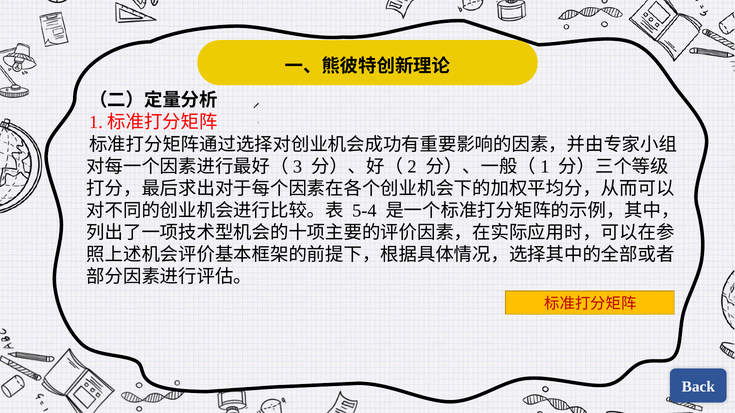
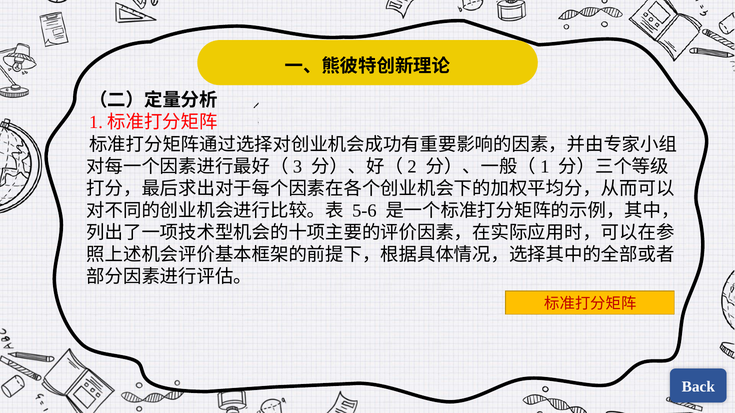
5-4: 5-4 -> 5-6 (364, 211)
